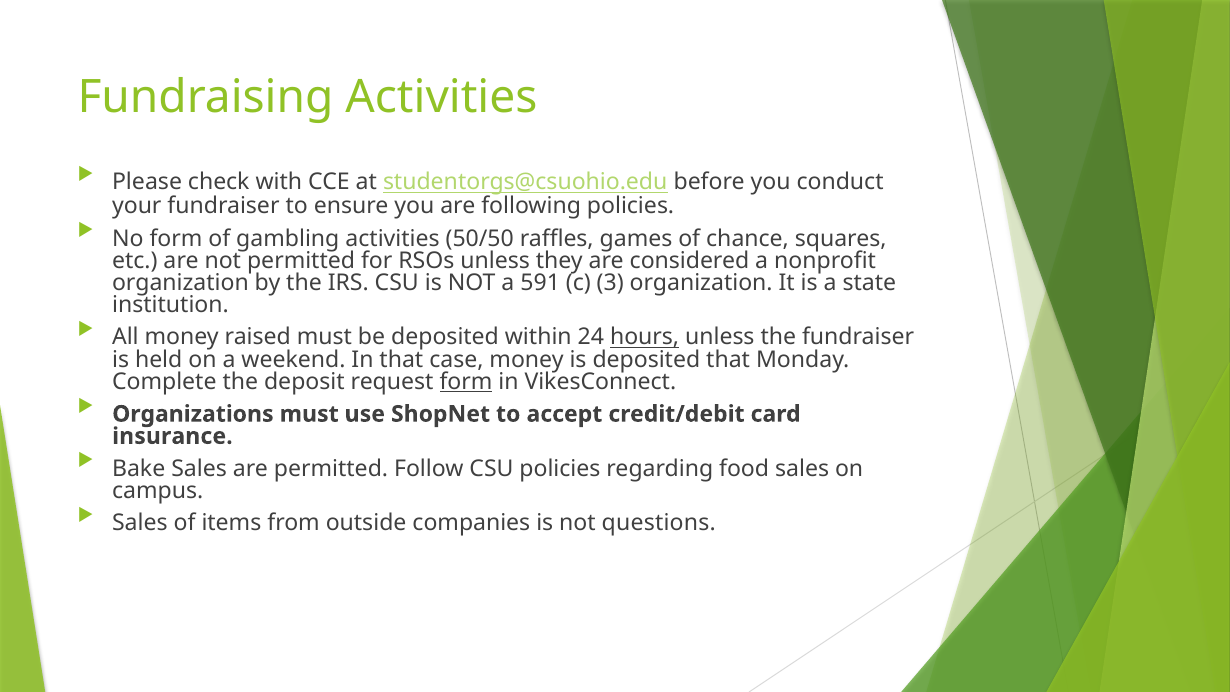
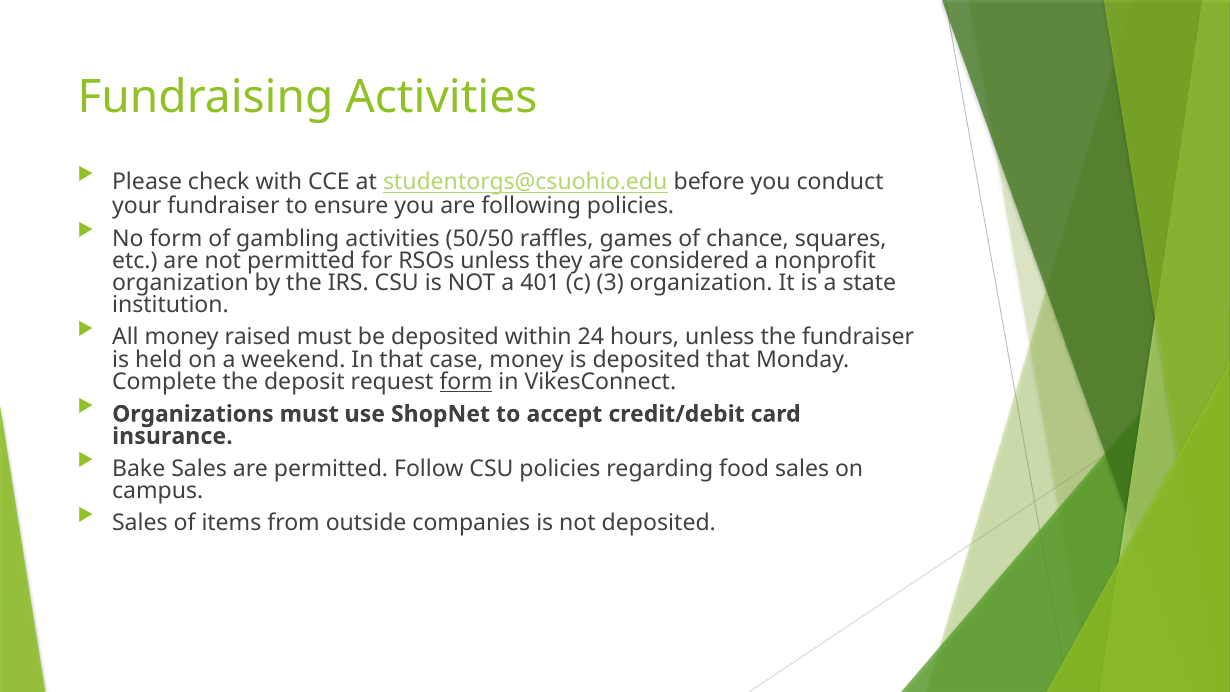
591: 591 -> 401 (540, 283)
hours underline: present -> none (645, 337)
not questions: questions -> deposited (659, 523)
